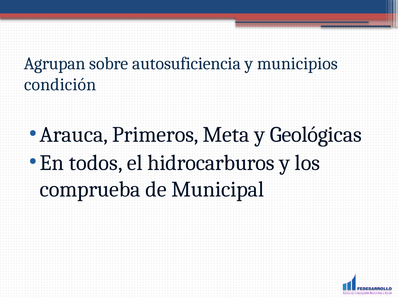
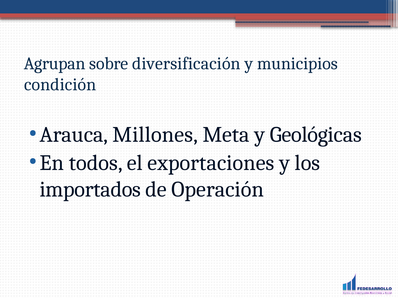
autosuficiencia: autosuficiencia -> diversificación (186, 64)
Primeros: Primeros -> Millones (155, 135)
hidrocarburos: hidrocarburos -> exportaciones (211, 163)
comprueba: comprueba -> importados (90, 190)
Municipal: Municipal -> Operación (218, 190)
